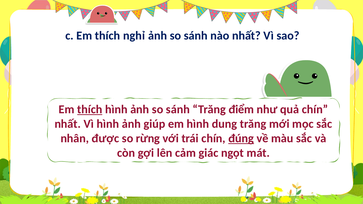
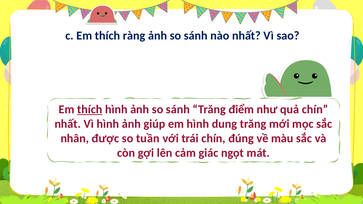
nghỉ: nghỉ -> ràng (134, 36)
rừng: rừng -> tuần (148, 138)
đúng underline: present -> none (241, 138)
